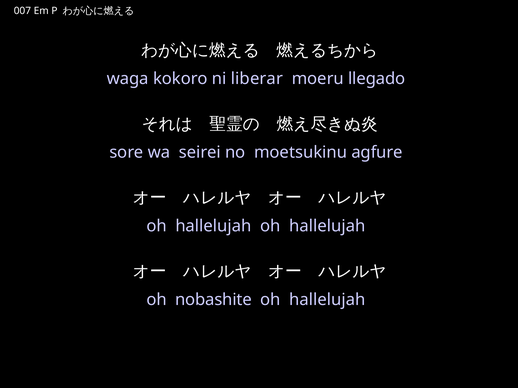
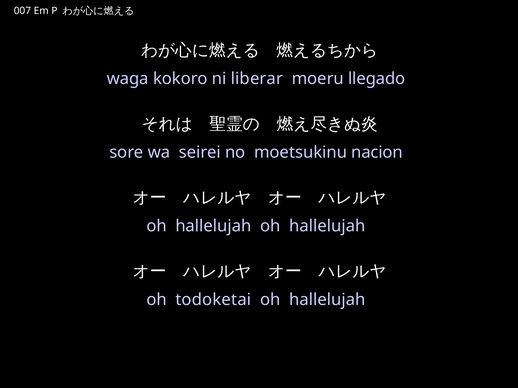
agfure: agfure -> nacion (377, 152)
nobashite: nobashite -> todoketai (213, 300)
